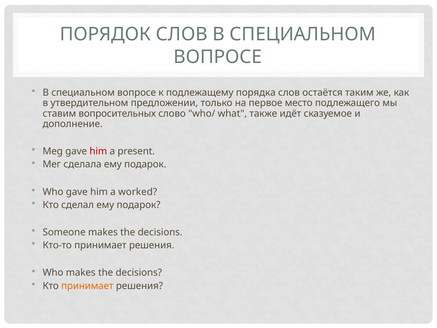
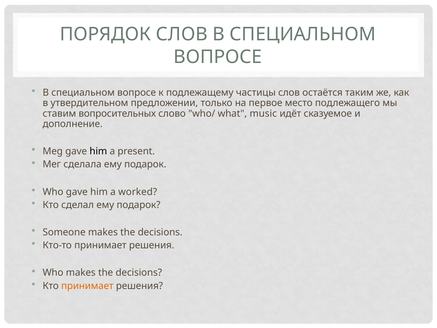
порядка: порядка -> частицы (256, 92)
также: также -> music (263, 113)
him colour: red -> black (98, 151)
